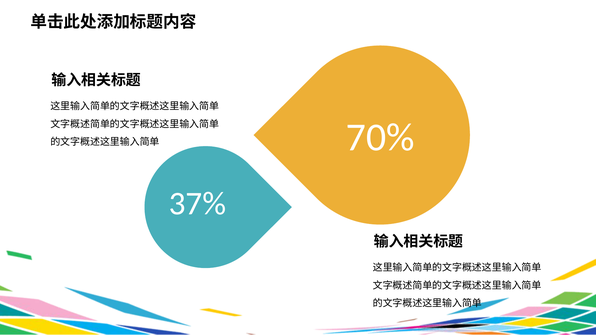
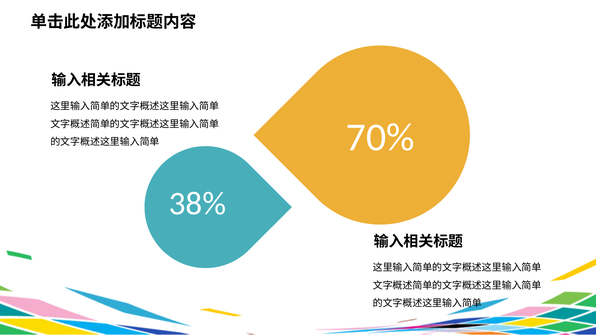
37%: 37% -> 38% (197, 204)
